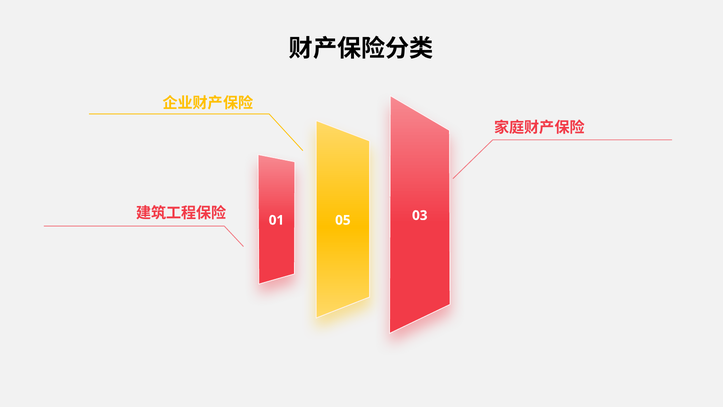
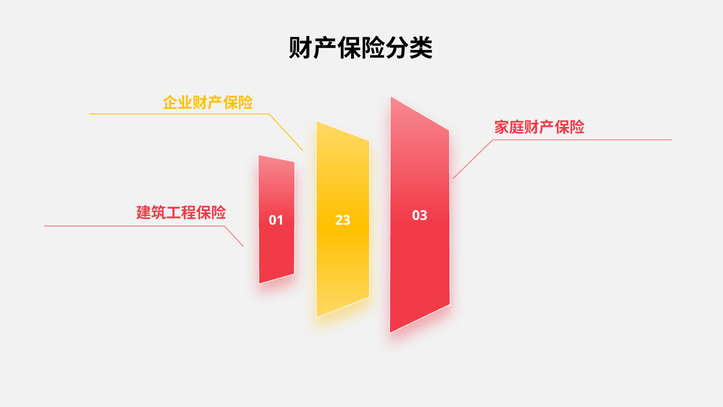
05: 05 -> 23 (343, 220)
